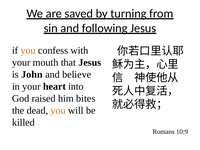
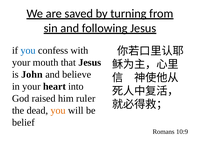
you colour: orange -> blue (28, 50)
bites: bites -> ruler (86, 98)
killed: killed -> belief (23, 122)
